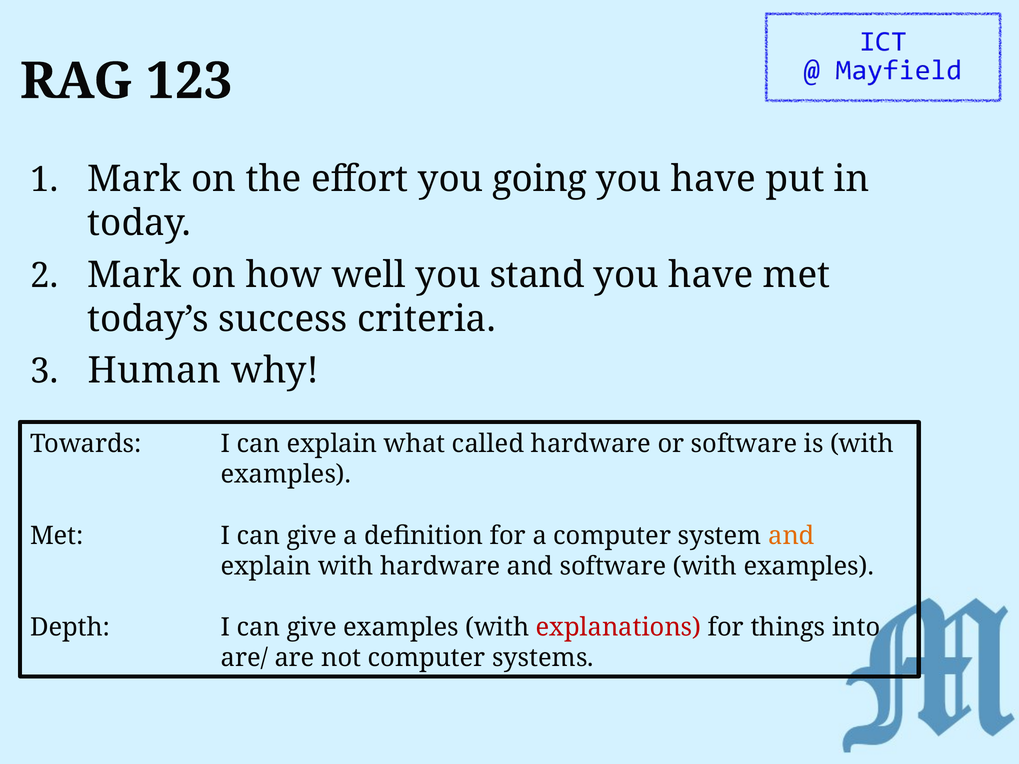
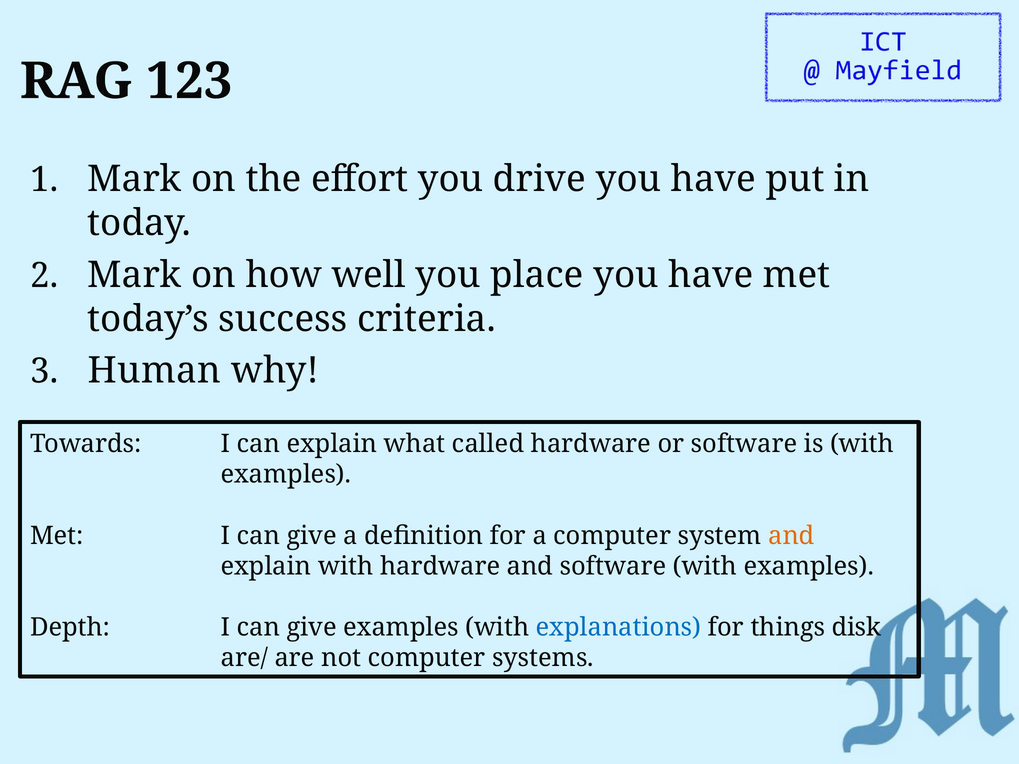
going: going -> drive (539, 179)
stand: stand -> place (537, 275)
explanations colour: red -> blue (619, 628)
into: into -> disk (856, 628)
